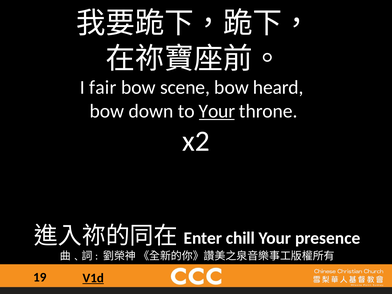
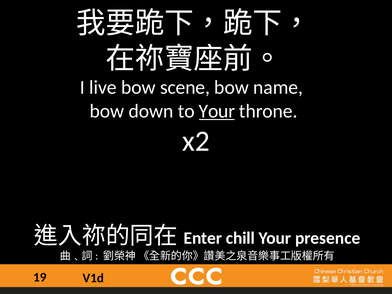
fair: fair -> live (103, 88)
heard: heard -> name (278, 88)
V1d underline: present -> none (93, 278)
